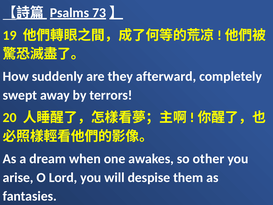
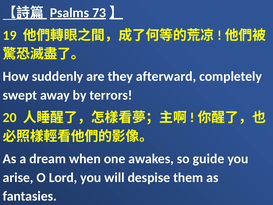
other: other -> guide (209, 159)
